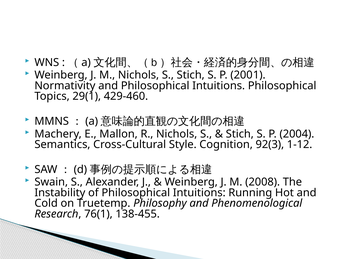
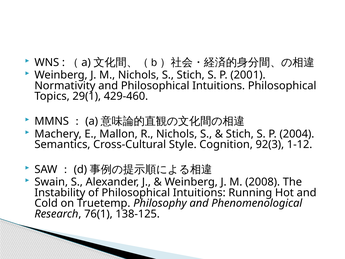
138-455: 138-455 -> 138-125 (138, 214)
